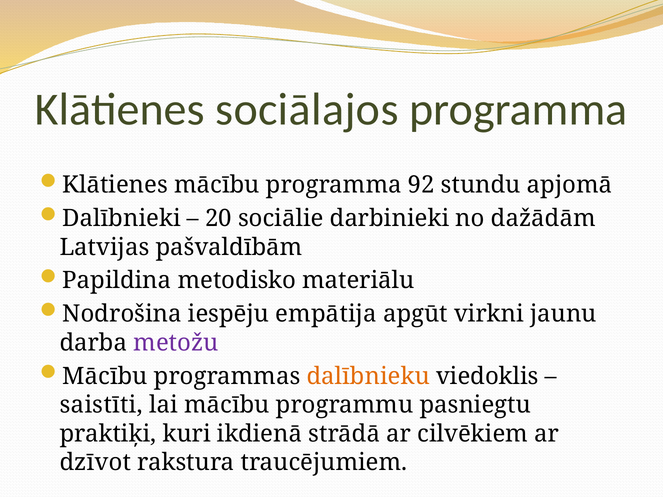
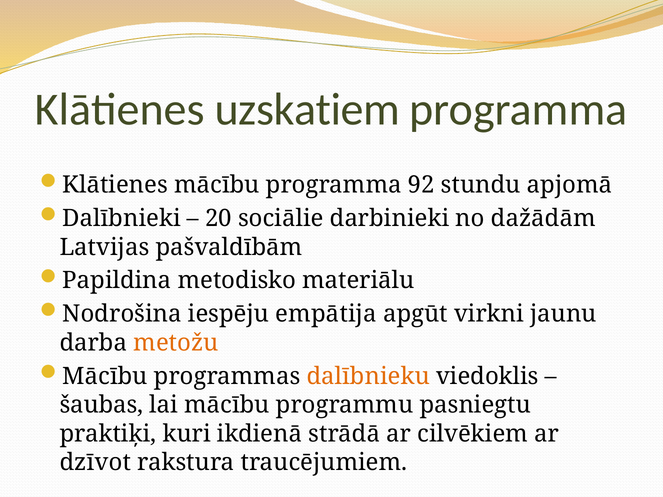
sociālajos: sociālajos -> uzskatiem (307, 109)
metožu colour: purple -> orange (176, 343)
saistīti: saistīti -> šaubas (101, 405)
